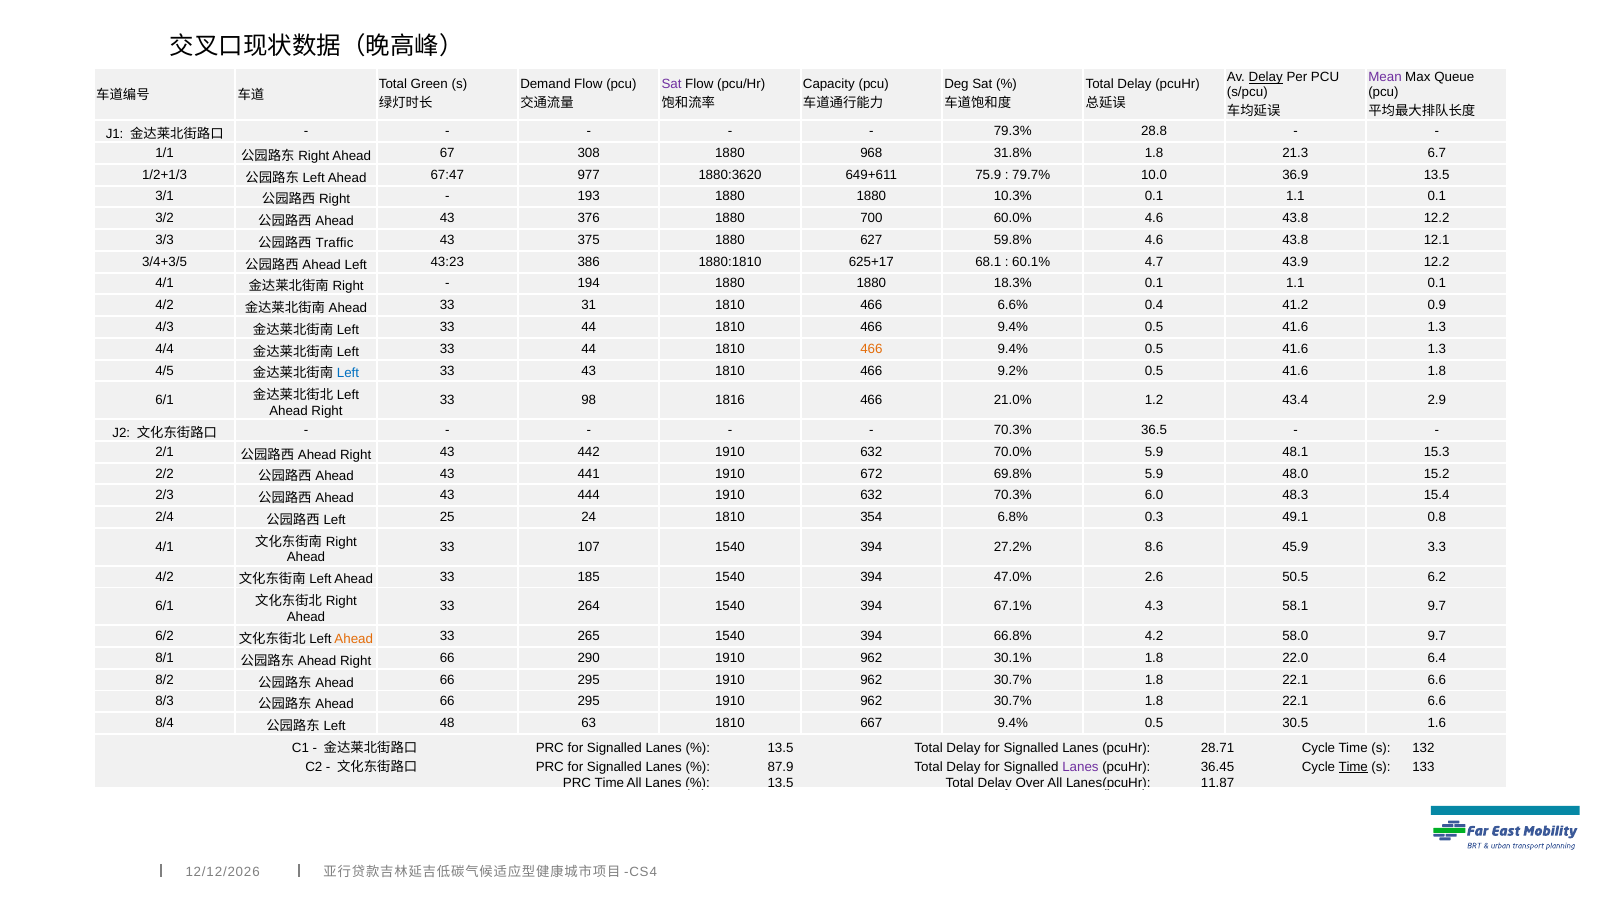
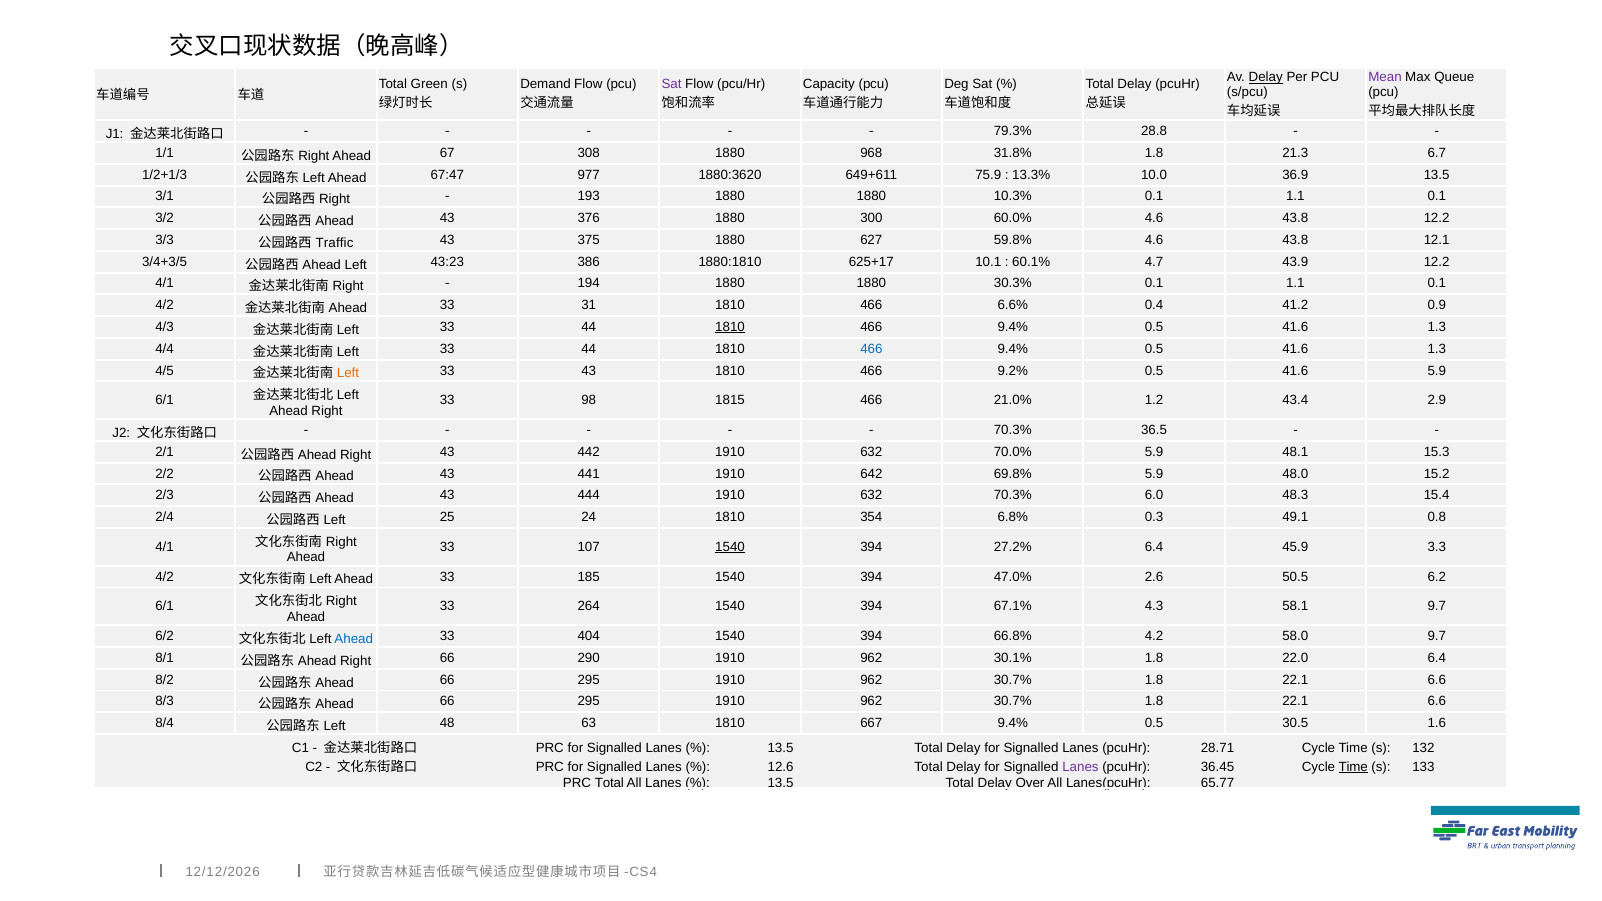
79.7%: 79.7% -> 13.3% (1031, 175)
700: 700 -> 300 (871, 218)
68.1: 68.1 -> 10.1 (988, 262)
18.3%: 18.3% -> 30.3% (1013, 284)
1810 underline: none -> present (730, 327)
466 colour: orange -> blue (871, 349)
Left colour: blue -> orange (348, 374)
41.6 1.8: 1.8 -> 5.9 (1437, 371)
1816: 1816 -> 1815 (730, 400)
672: 672 -> 642 (871, 474)
1540 underline: none -> present (730, 547)
27.2% 8.6: 8.6 -> 6.4 (1154, 547)
Ahead colour: orange -> blue (354, 639)
265: 265 -> 404 (589, 636)
87.9: 87.9 -> 12.6 (781, 767)
PRC Time: Time -> Total (609, 783)
11.87: 11.87 -> 65.77 (1218, 783)
